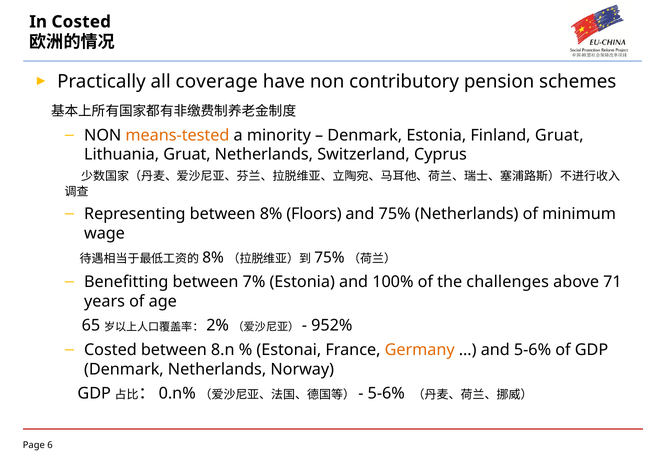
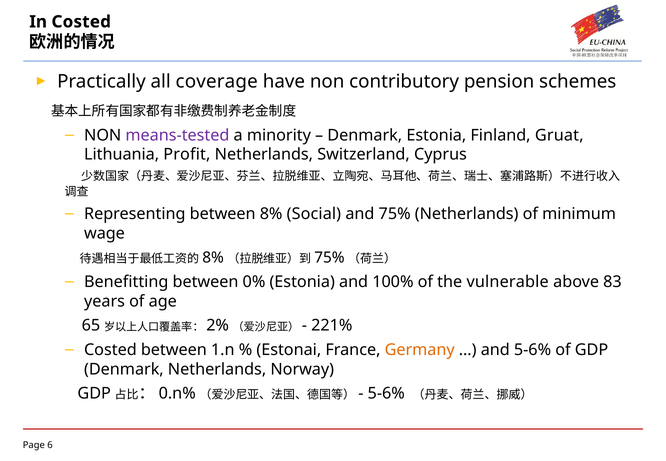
means-tested colour: orange -> purple (177, 135)
Lithuania Gruat: Gruat -> Profit (187, 155)
Floors: Floors -> Social (314, 214)
7%: 7% -> 0% (254, 282)
challenges: challenges -> vulnerable (508, 282)
71: 71 -> 83 (613, 282)
952%: 952% -> 221% (332, 326)
8.n: 8.n -> 1.n (223, 350)
